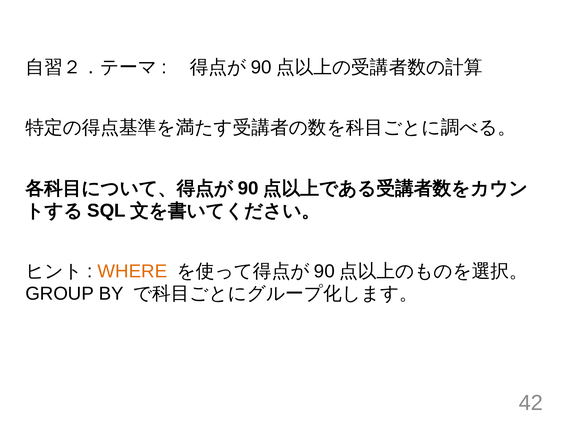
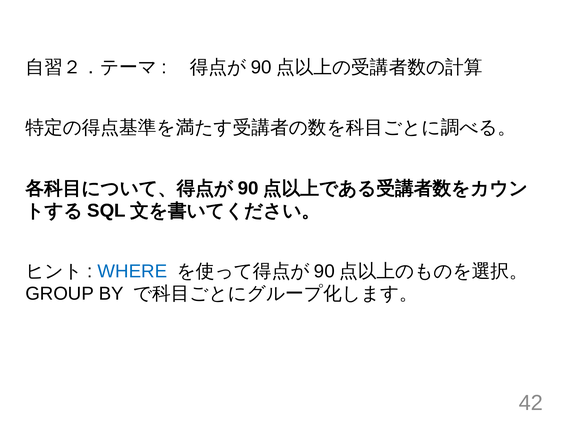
WHERE colour: orange -> blue (132, 271)
